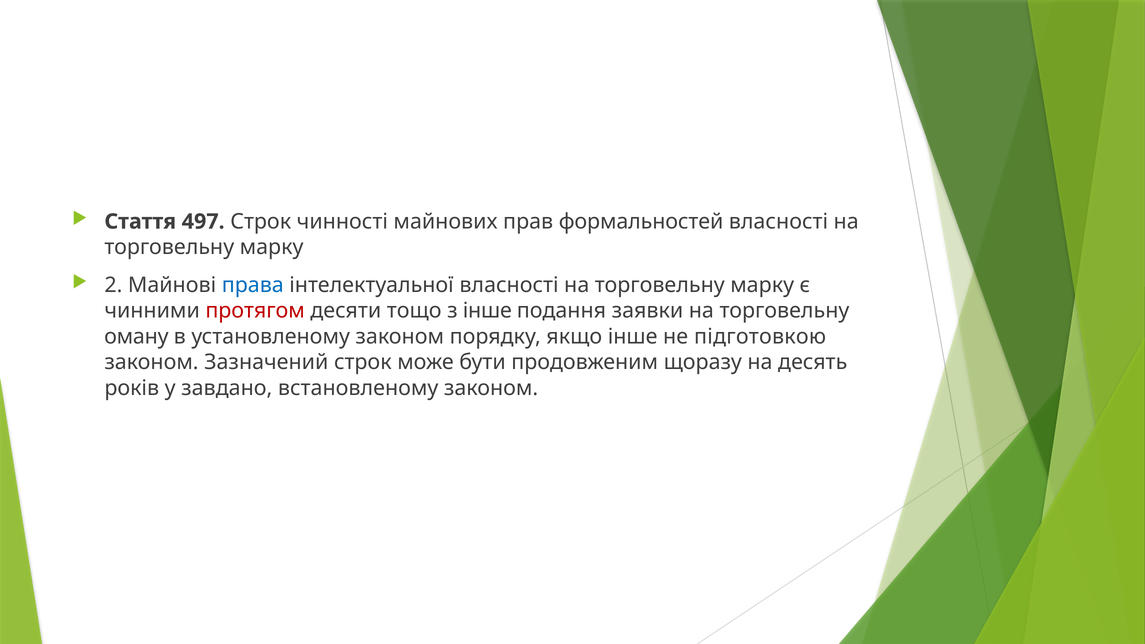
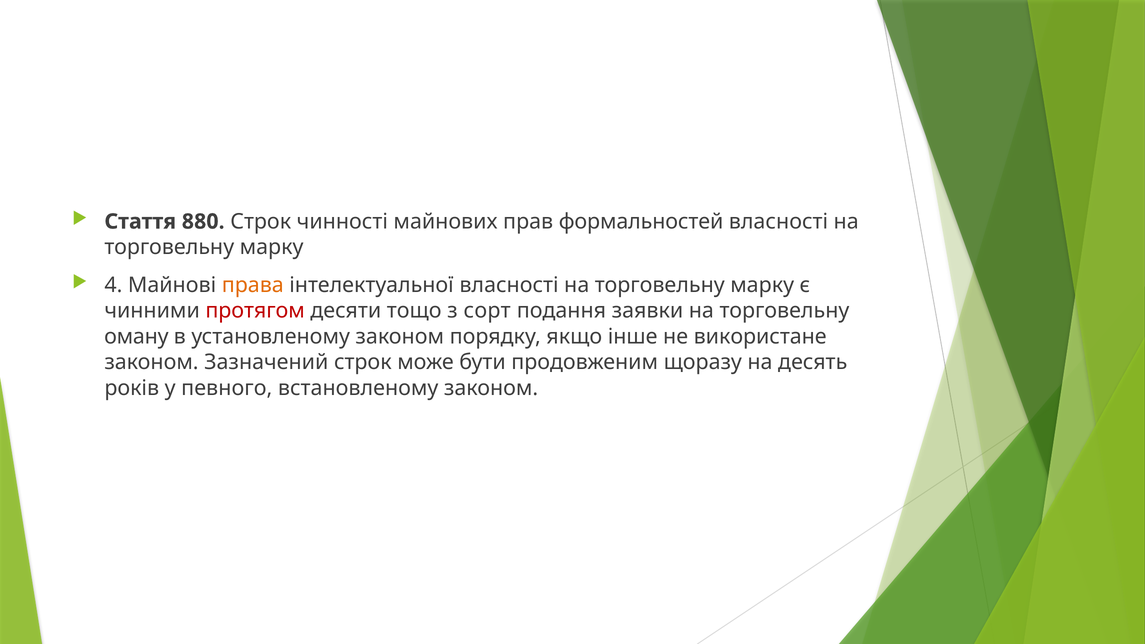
497: 497 -> 880 (203, 222)
2: 2 -> 4 (113, 285)
права colour: blue -> orange (253, 285)
з інше: інше -> сорт (487, 311)
підготовкою: підготовкою -> використане (760, 337)
завдано: завдано -> певного (227, 388)
